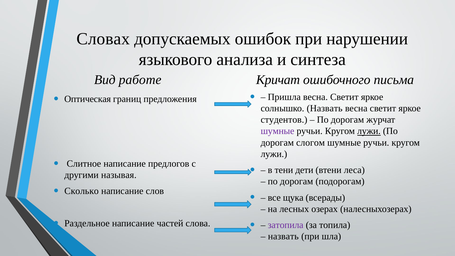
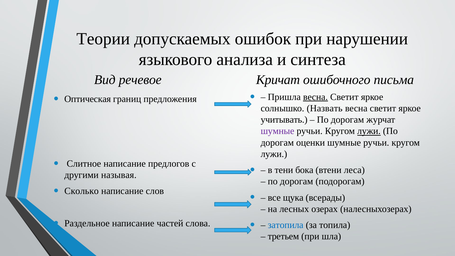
Словах: Словах -> Теории (103, 39)
работе: работе -> речевое (140, 80)
весна underline: none -> present (315, 97)
студентов: студентов -> учитывать (284, 120)
слогом: слогом -> оценки (311, 143)
дети: дети -> бока (304, 170)
затопила colour: purple -> blue (286, 225)
назвать: назвать -> третьем (283, 236)
